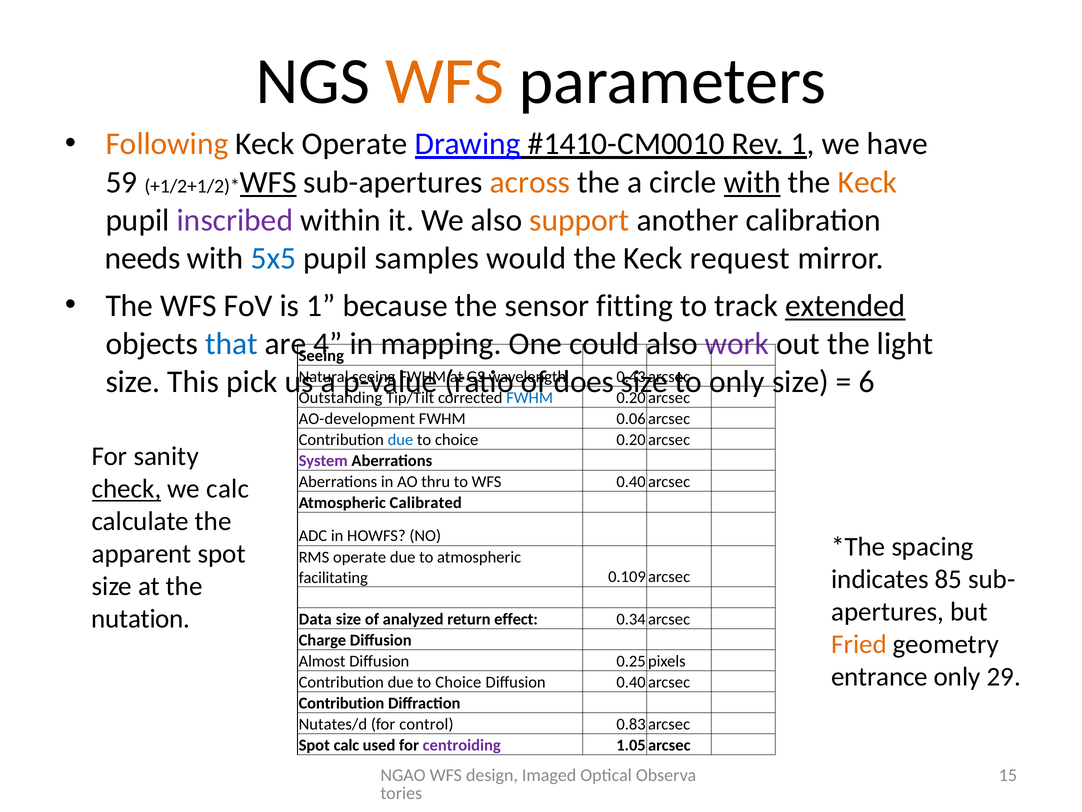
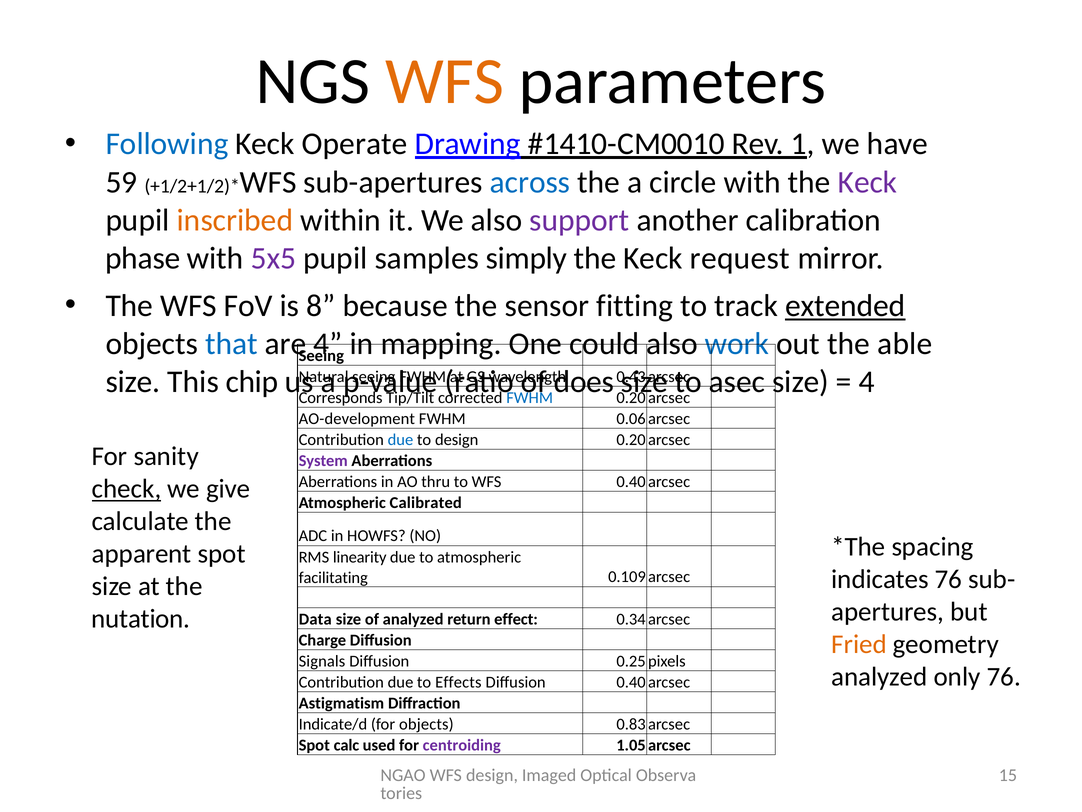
Following colour: orange -> blue (167, 144)
WFS underline: present -> none (268, 182)
across colour: orange -> blue (530, 182)
with underline: present -> none (752, 182)
Keck colour: orange -> purple (867, 182)
inscribed colour: purple -> orange (235, 220)
support colour: orange -> purple (579, 220)
needs: needs -> phase (143, 258)
5x5 colour: blue -> purple (273, 258)
would: would -> simply (526, 258)
is 1: 1 -> 8 (321, 306)
work colour: purple -> blue (737, 343)
light: light -> able (905, 343)
pick: pick -> chip (252, 381)
to only: only -> asec (737, 381)
6: 6 -> 4 (867, 381)
Outstanding: Outstanding -> Corresponds (341, 397)
choice: choice -> design (457, 439)
we calc: calc -> give (228, 489)
RMS operate: operate -> linearity (360, 557)
indicates 85: 85 -> 76 (948, 579)
Almost: Almost -> Signals (322, 661)
entrance: entrance -> analyzed (879, 676)
only 29: 29 -> 76 (1004, 676)
Choice: Choice -> Effects (458, 682)
Contribution: Contribution -> Astigmatism (341, 703)
Nutates/d: Nutates/d -> Indicate/d (333, 724)
for control: control -> objects (426, 724)
